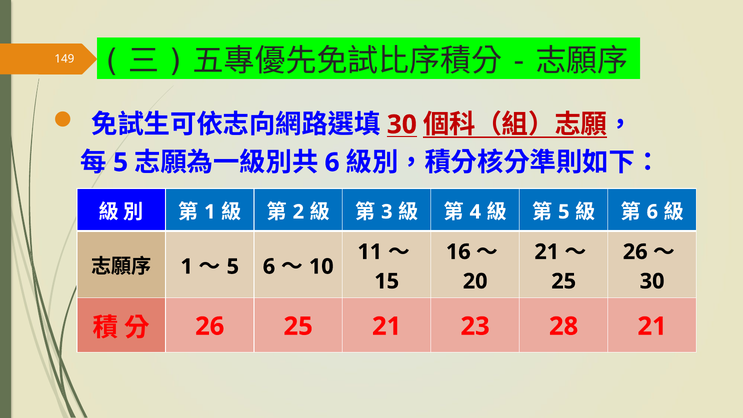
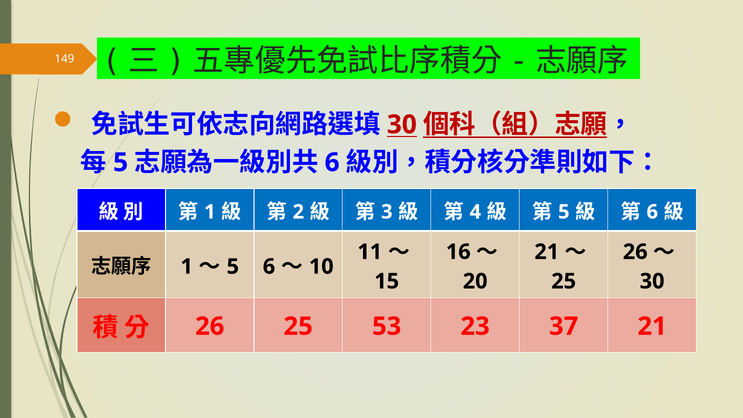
25 21: 21 -> 53 (387, 326)
28: 28 -> 37 (564, 326)
